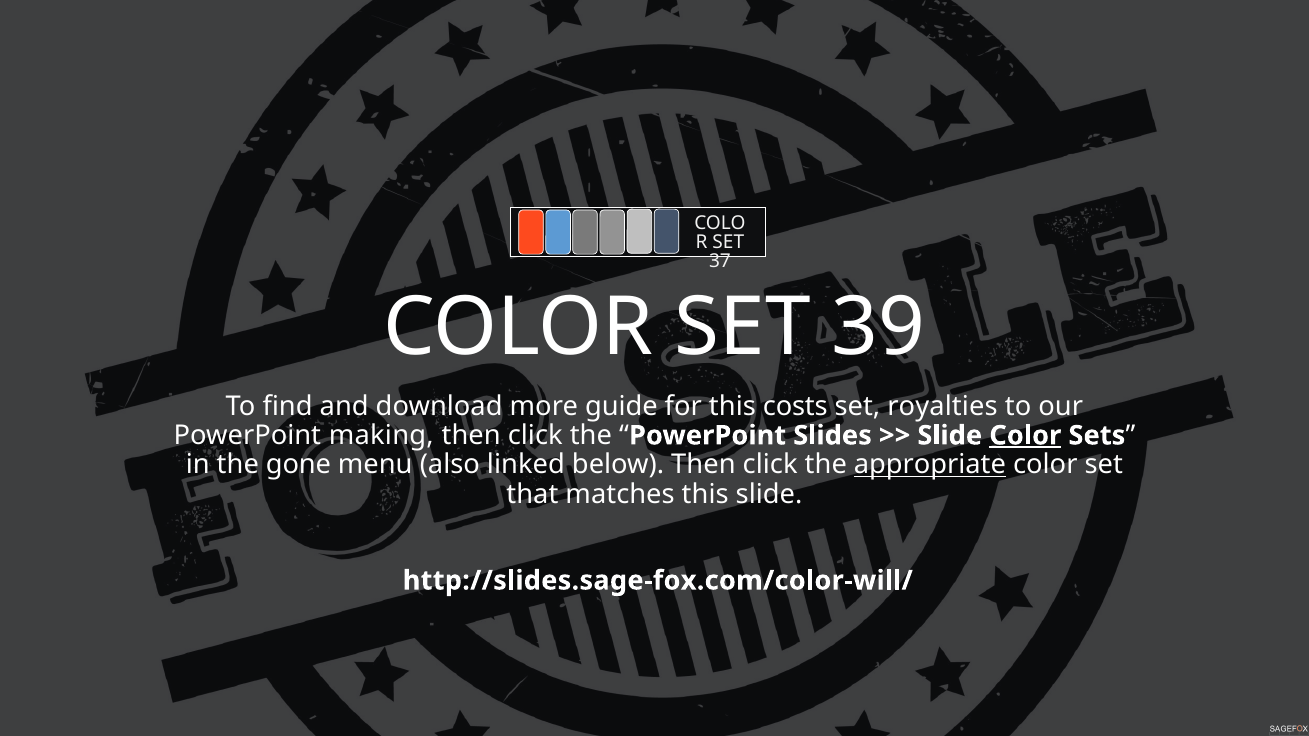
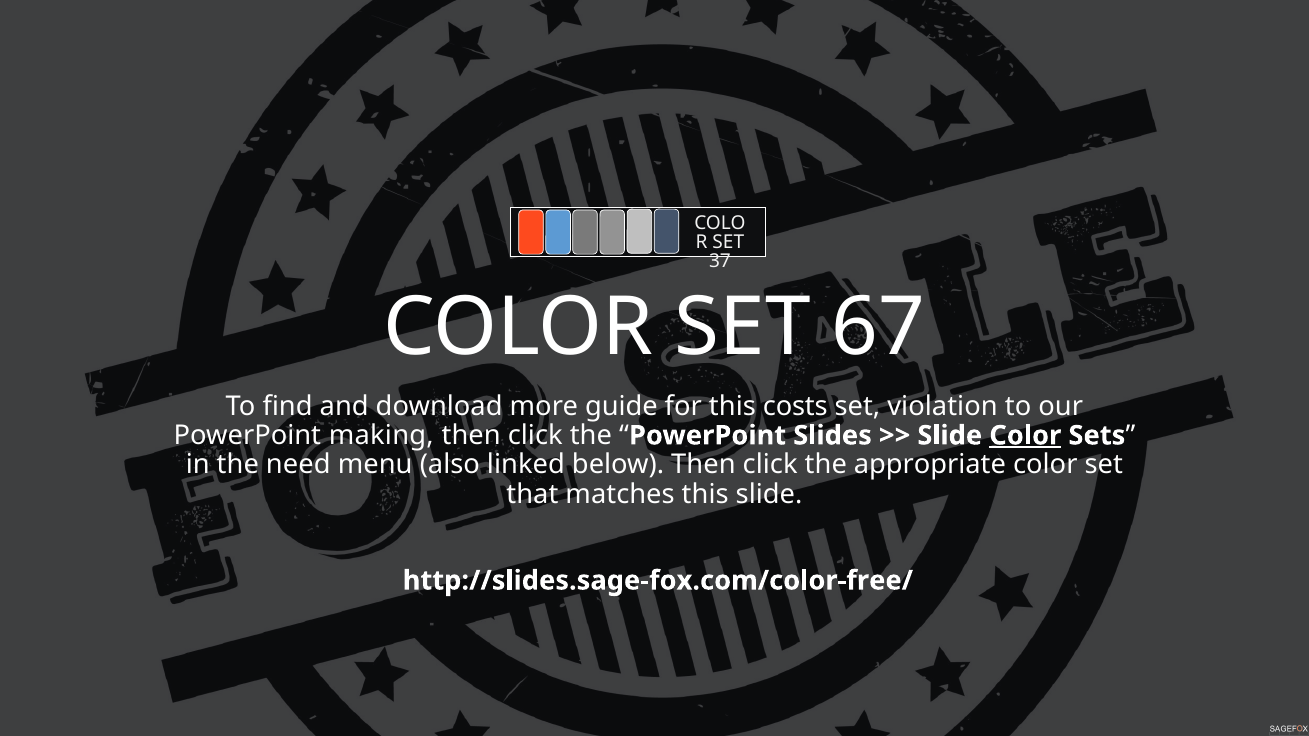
39: 39 -> 67 (879, 327)
royalties: royalties -> violation (943, 406)
gone: gone -> need (298, 465)
appropriate underline: present -> none (930, 465)
http://slides.sage-fox.com/color-will/: http://slides.sage-fox.com/color-will/ -> http://slides.sage-fox.com/color-free/ (658, 581)
